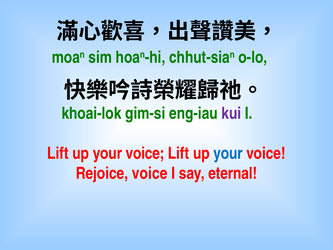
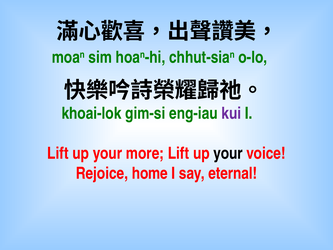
voice: voice -> more (145, 153)
your colour: blue -> black (228, 153)
Rejoice voice: voice -> home (150, 173)
